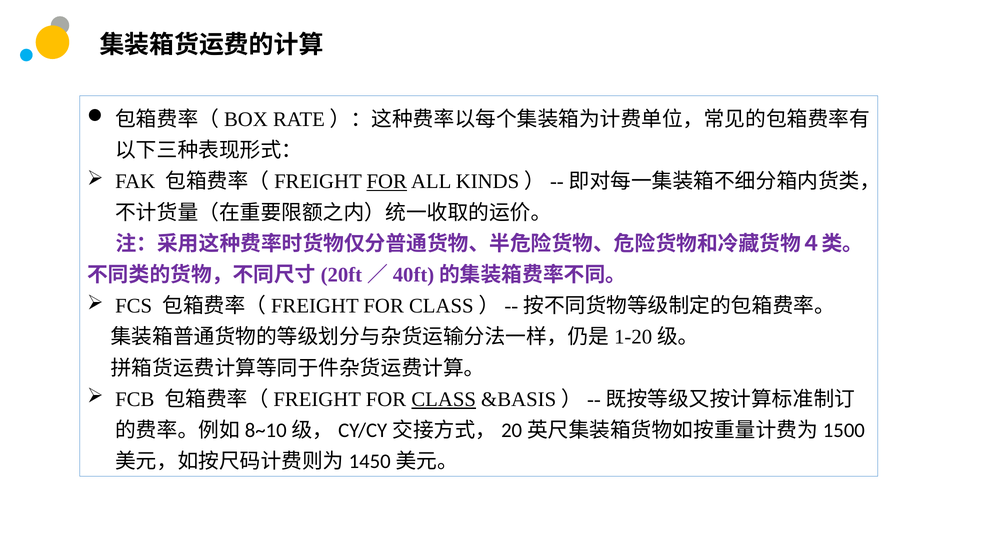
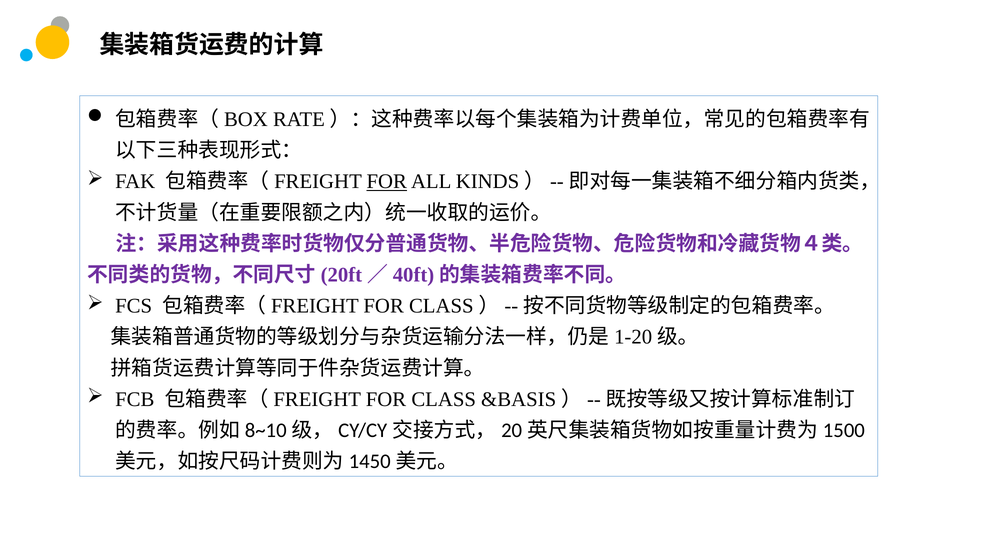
CLASS underline: present -> none (444, 399)
